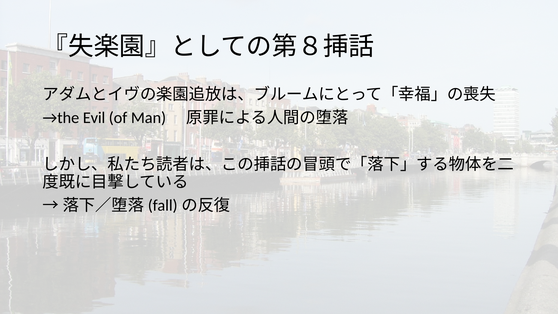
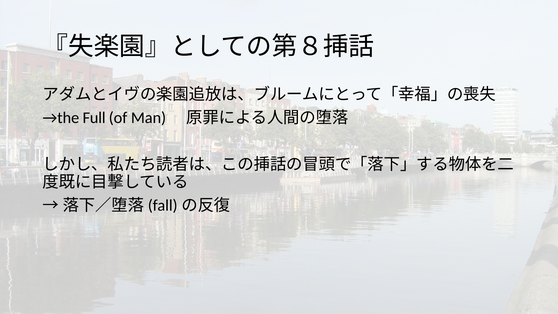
Evil: Evil -> Full (94, 118)
